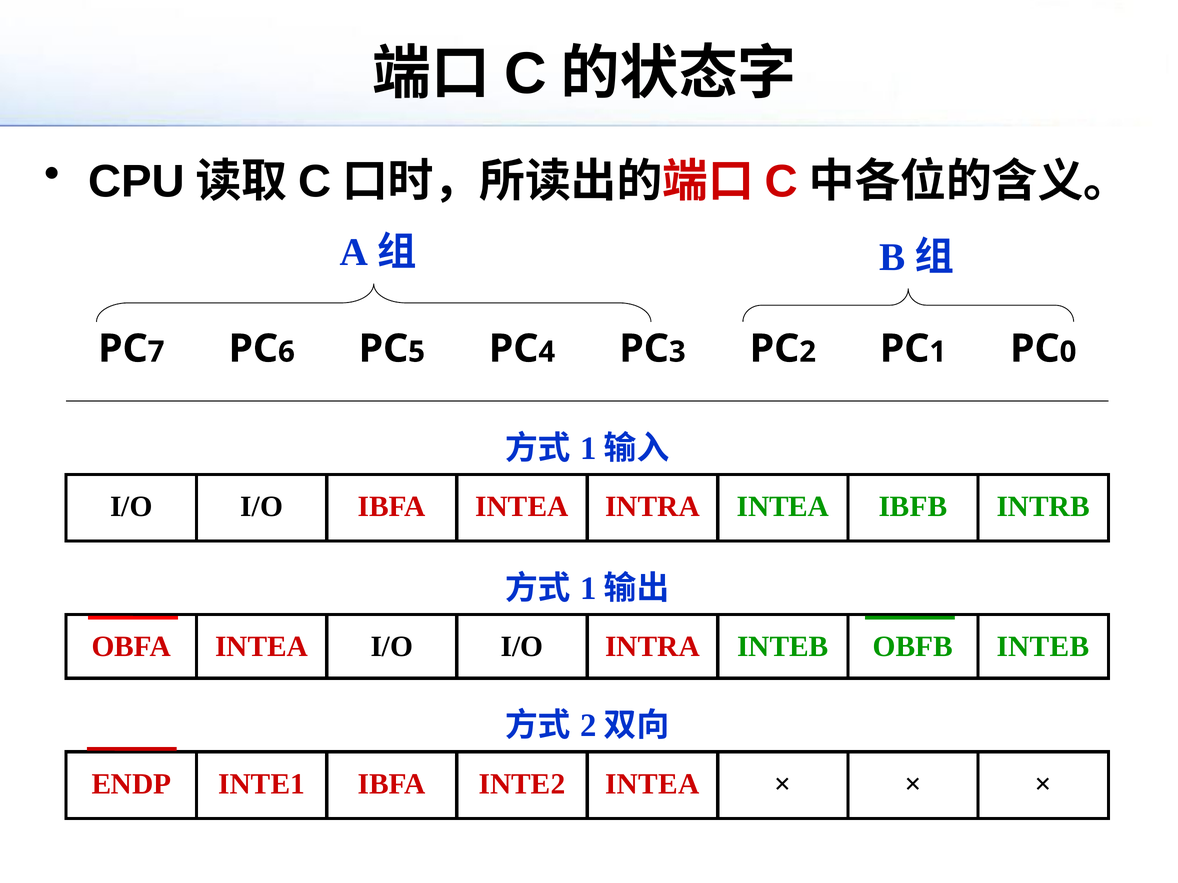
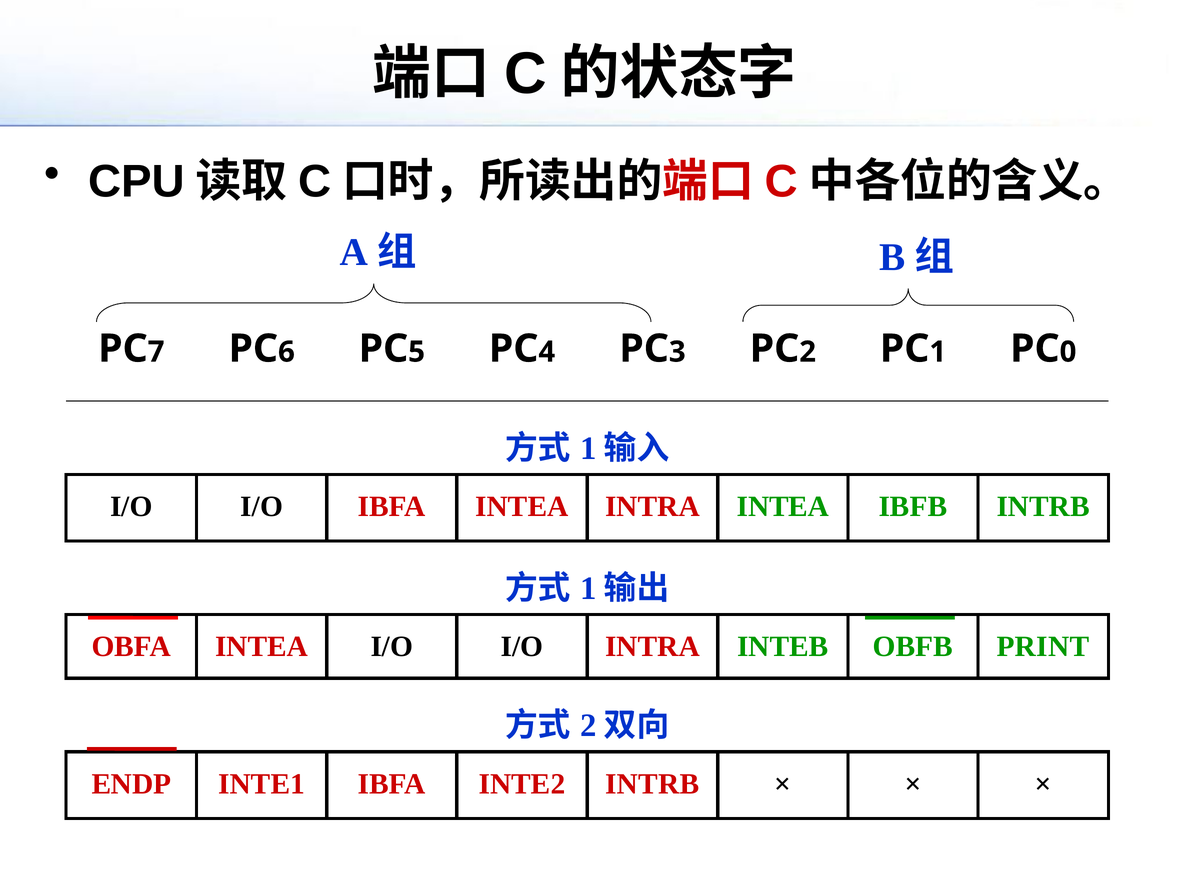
OBFB INTEB: INTEB -> PRINT (1043, 647)
INTE2 INTEA: INTEA -> INTRB (652, 784)
